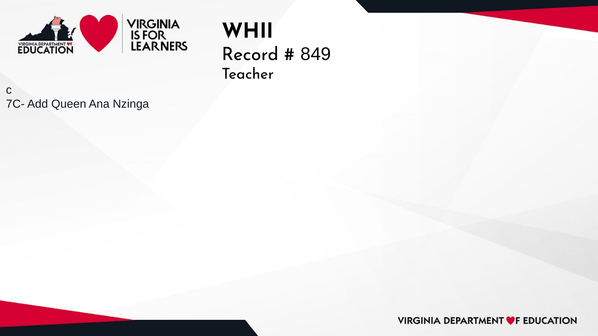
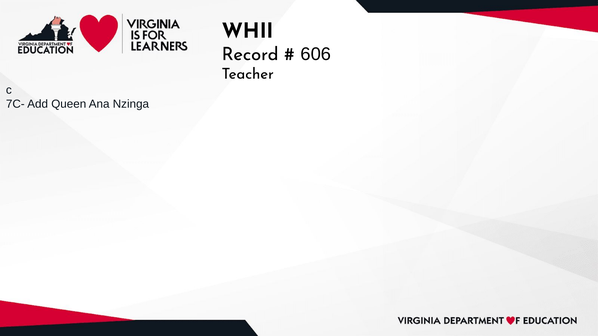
849: 849 -> 606 (316, 54)
